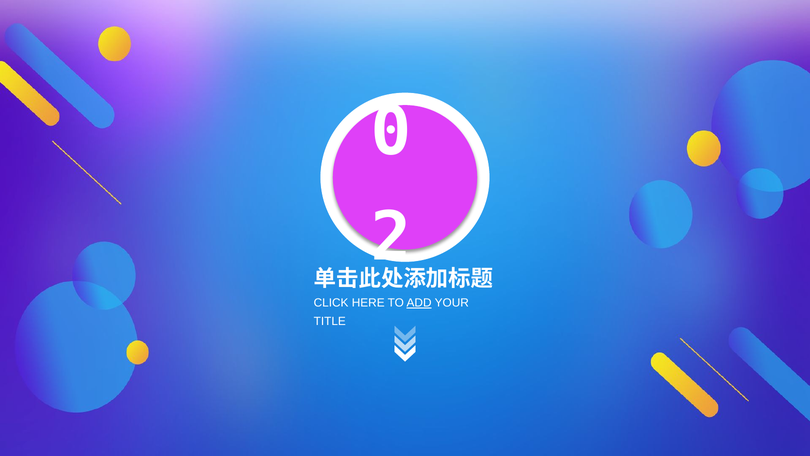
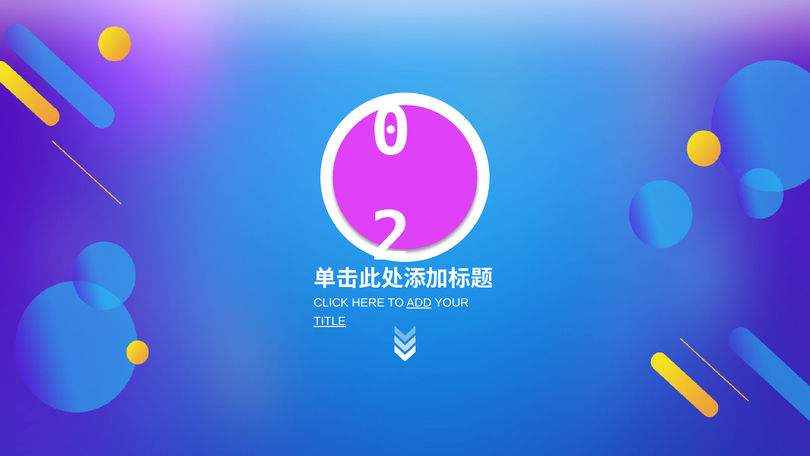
TITLE underline: none -> present (330, 321)
